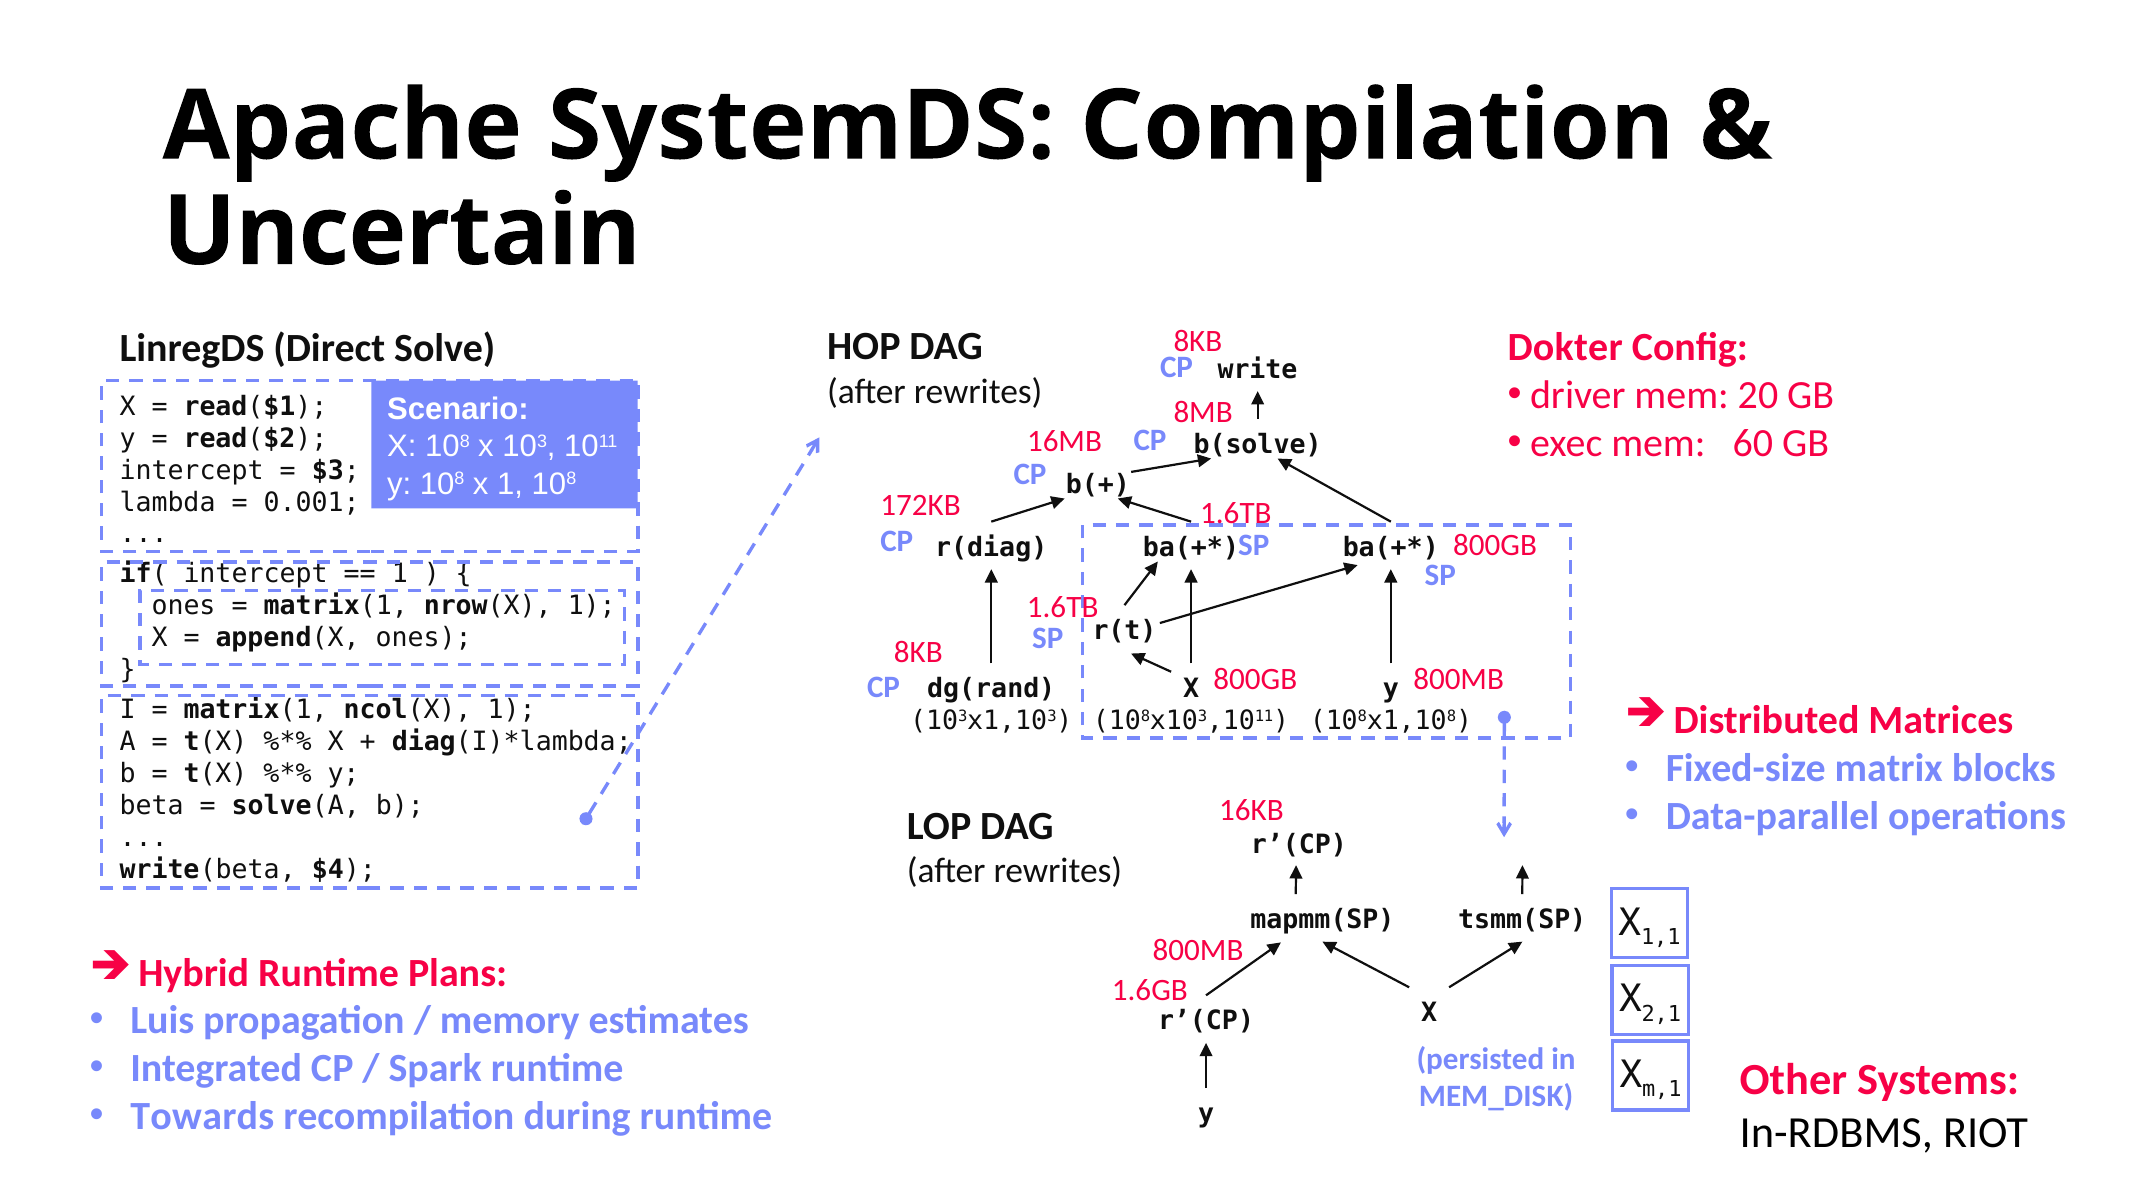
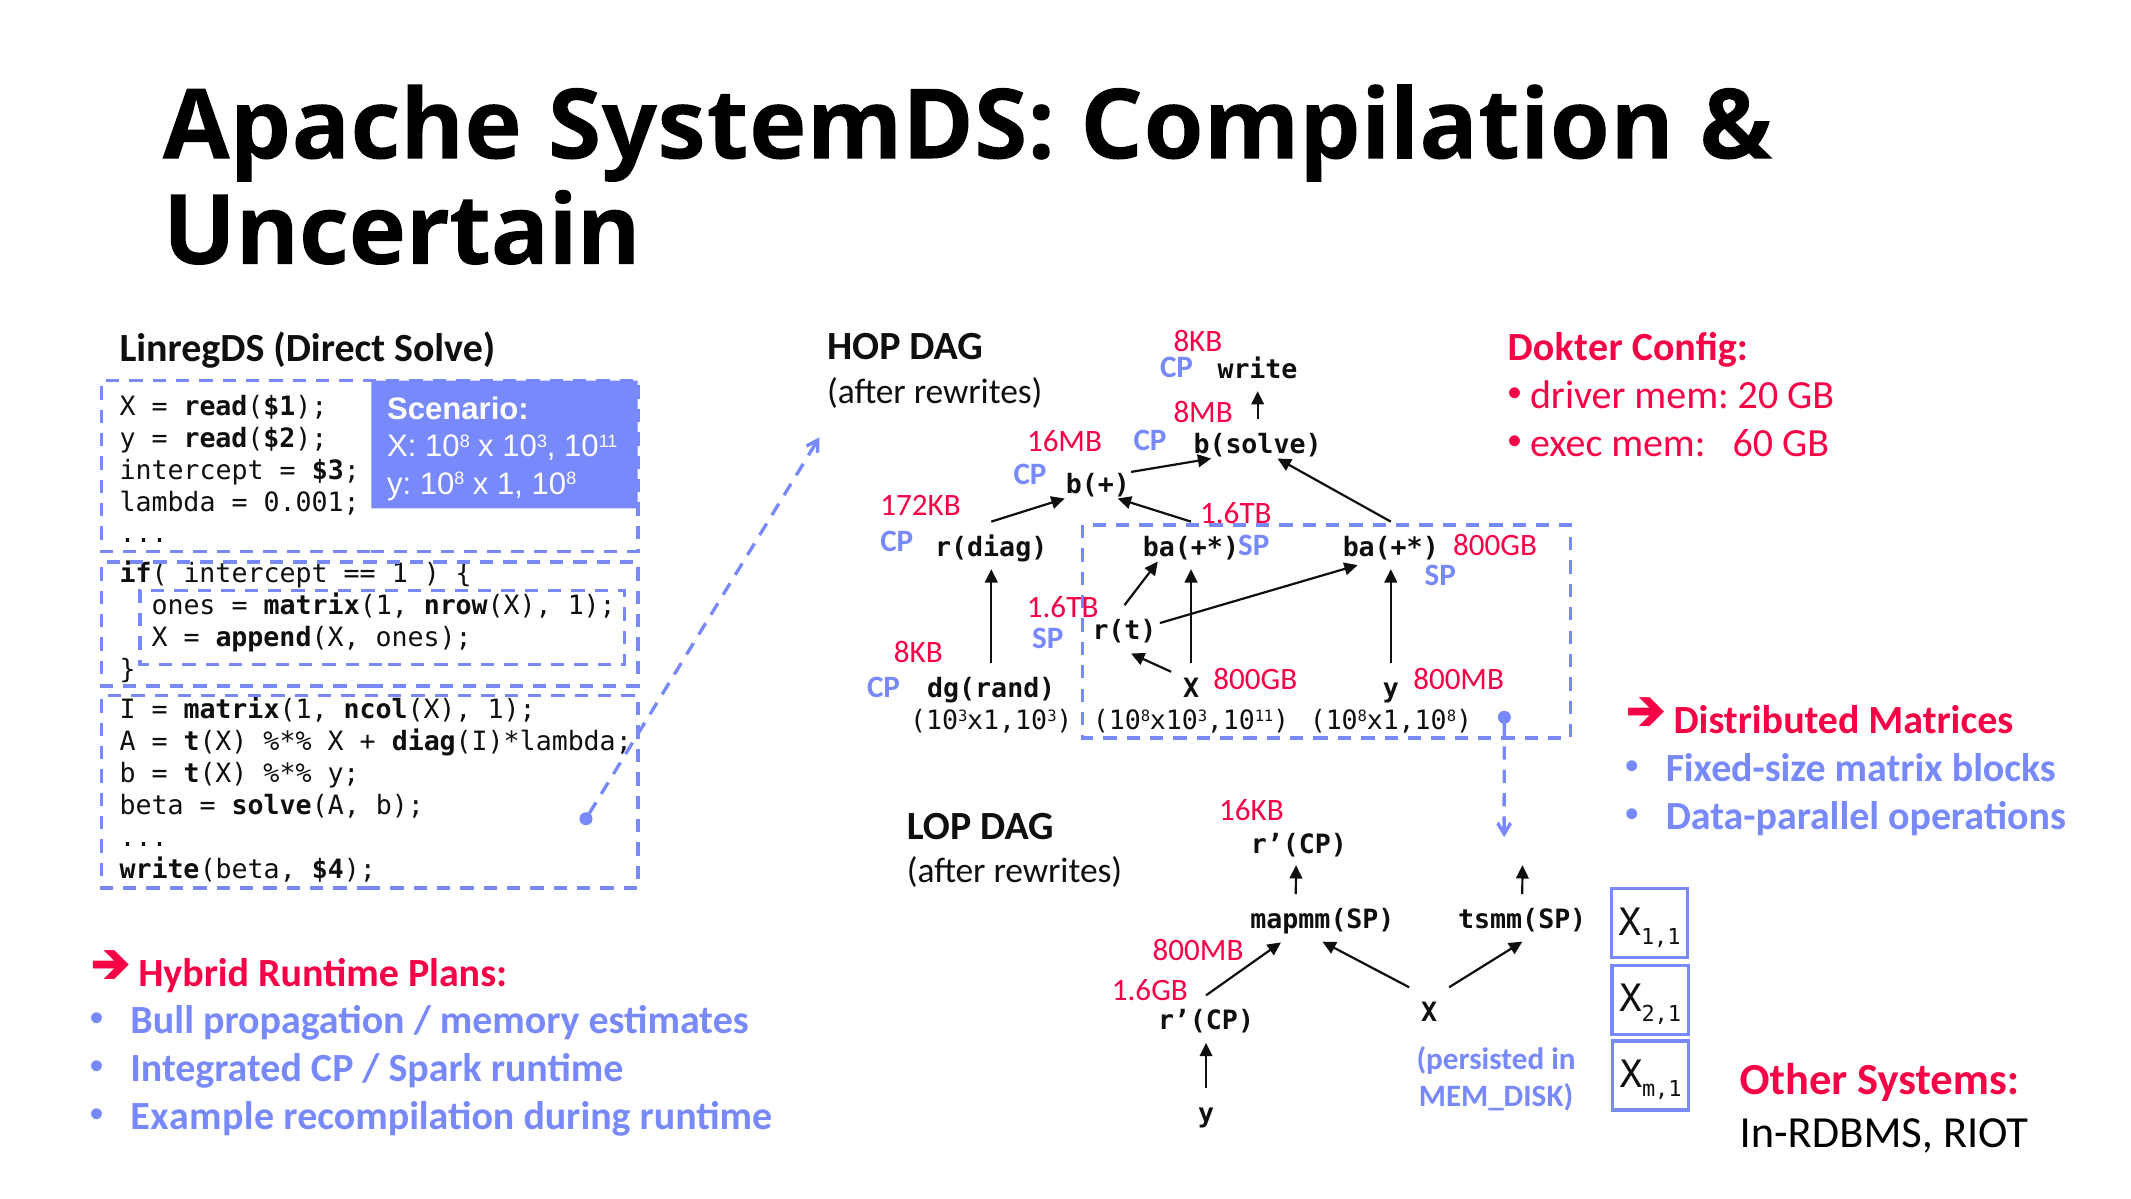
Luis: Luis -> Bull (162, 1021)
Towards: Towards -> Example (202, 1116)
